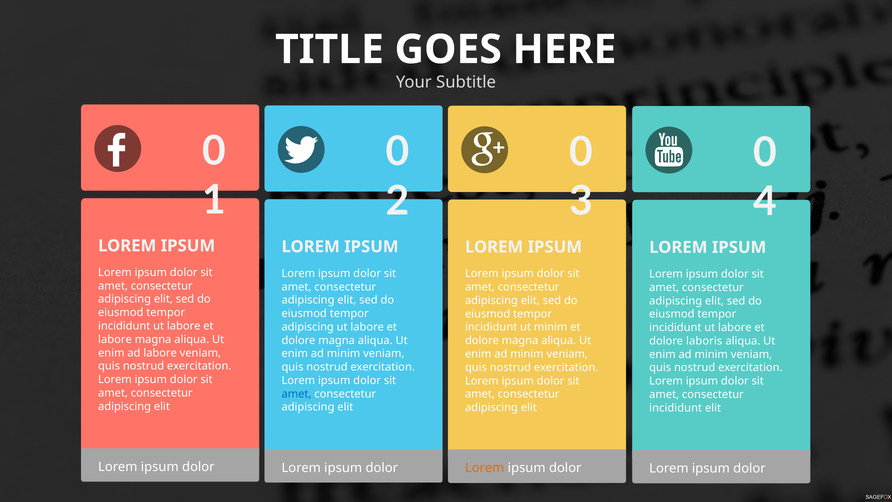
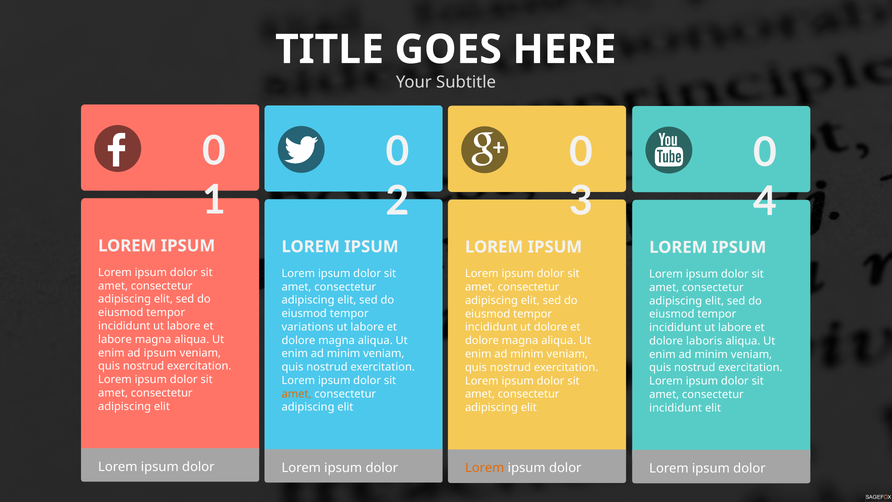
adipiscing: adipiscing -> variations (308, 327)
ut minim: minim -> dolore (551, 327)
ad labore: labore -> ipsum (160, 353)
amet colour: blue -> orange (297, 394)
